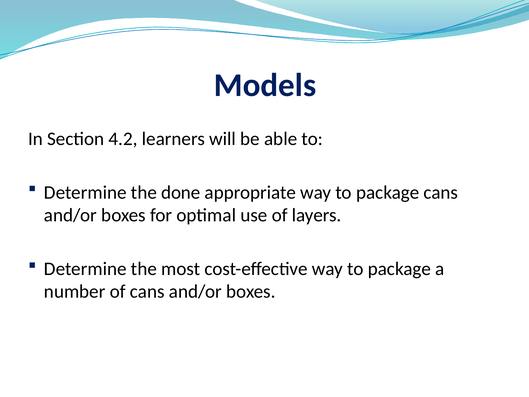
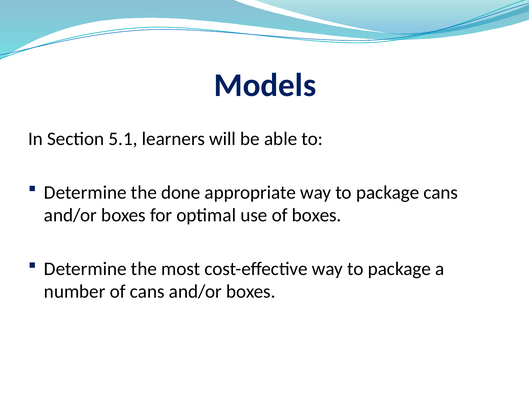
4.2: 4.2 -> 5.1 (123, 139)
of layers: layers -> boxes (317, 215)
